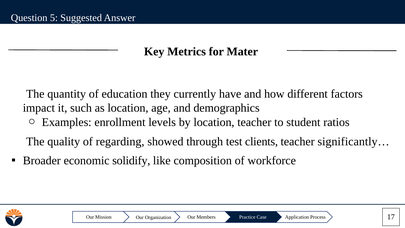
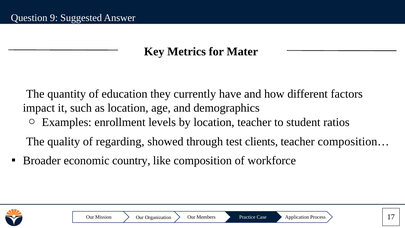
5: 5 -> 9 (54, 18)
significantly…: significantly… -> composition… (353, 141)
solidify: solidify -> country (131, 161)
